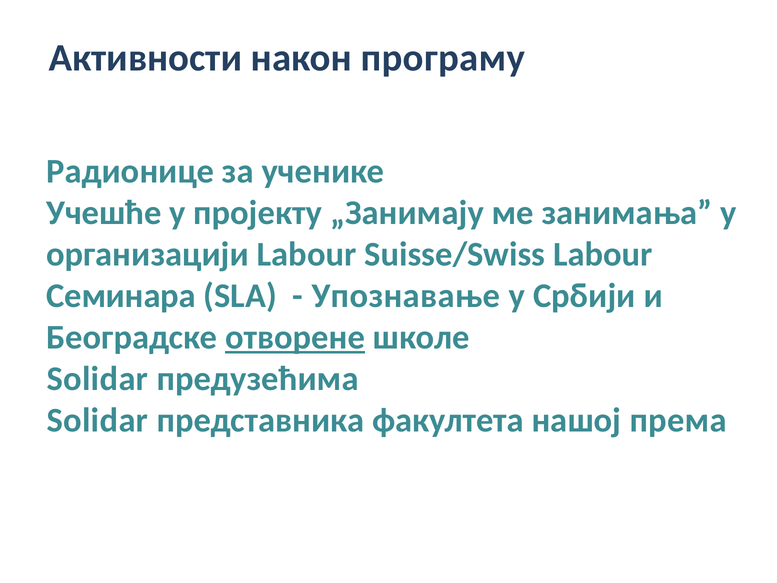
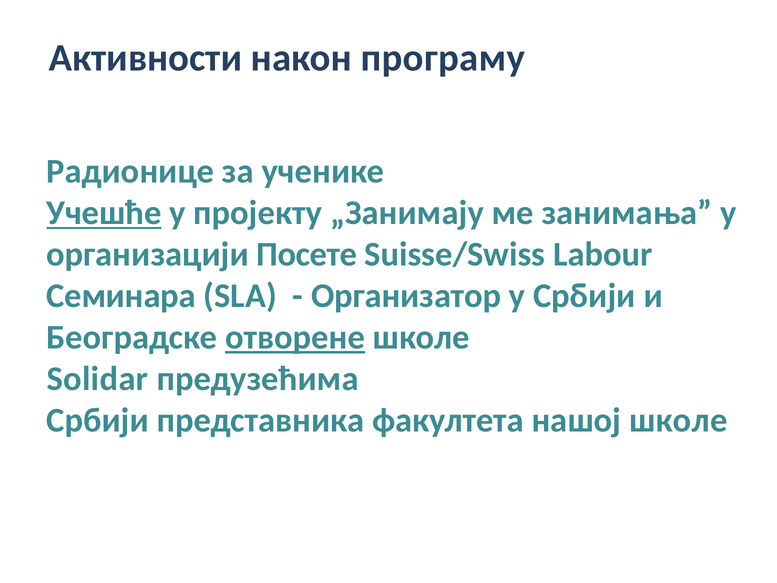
Учешће underline: none -> present (104, 213)
организацији Labour: Labour -> Посете (307, 254)
Упознавање: Упознавање -> Организатор (406, 296)
Solidar: Solidar -> Србији (98, 420)
нашој према: према -> школе (678, 420)
